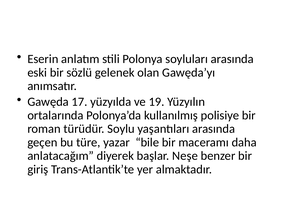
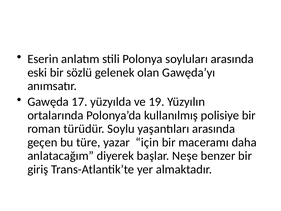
bile: bile -> için (147, 142)
